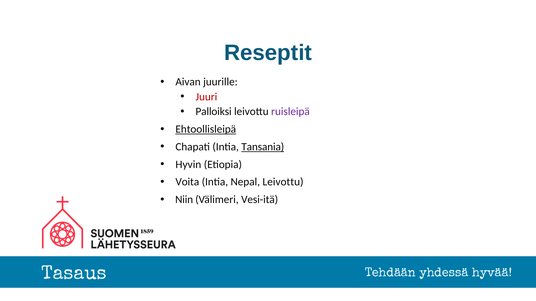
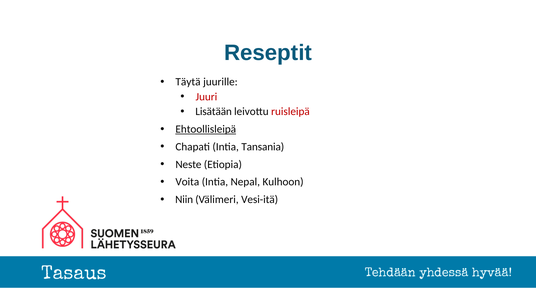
Aivan: Aivan -> Täytä (188, 82)
Palloiksi: Palloiksi -> Lisätään (214, 112)
ruisleipä colour: purple -> red (290, 112)
Tansania underline: present -> none (263, 147)
Hyvin: Hyvin -> Neste (188, 165)
Nepal Leivottu: Leivottu -> Kulhoon (283, 182)
